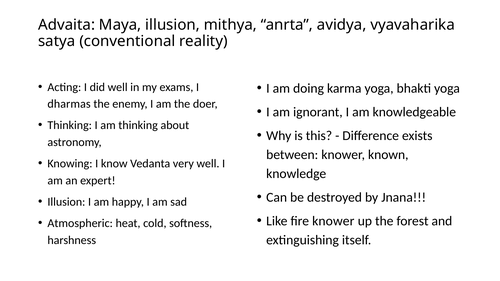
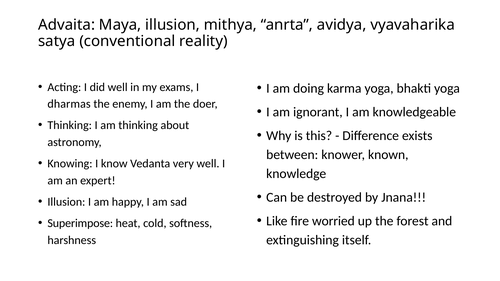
fire knower: knower -> worried (333, 221)
Atmospheric: Atmospheric -> Superimpose (80, 224)
